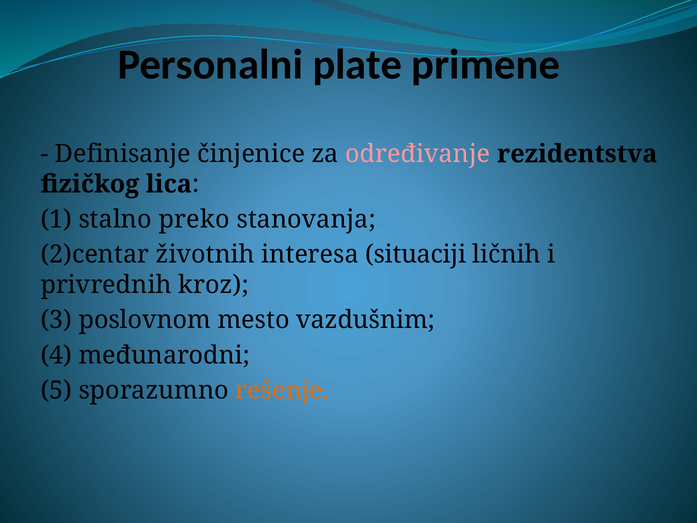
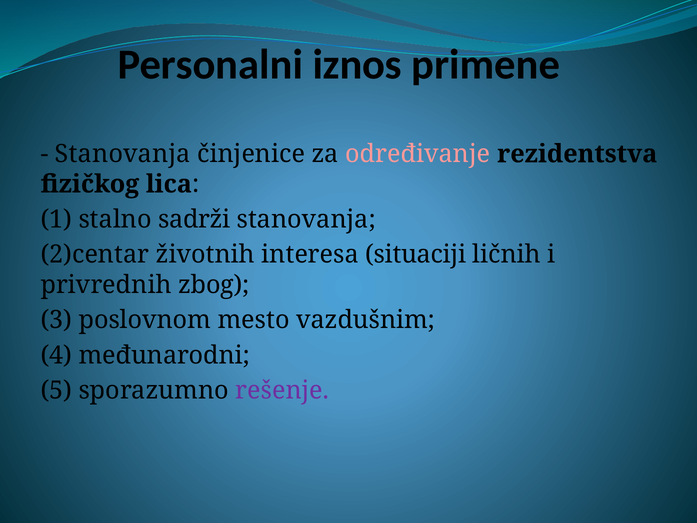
plate: plate -> iznos (357, 65)
Definisanje: Definisanje -> Stanovanja (123, 154)
preko: preko -> sadrži (194, 219)
kroz: kroz -> zbog (214, 285)
rešenje colour: orange -> purple (282, 390)
